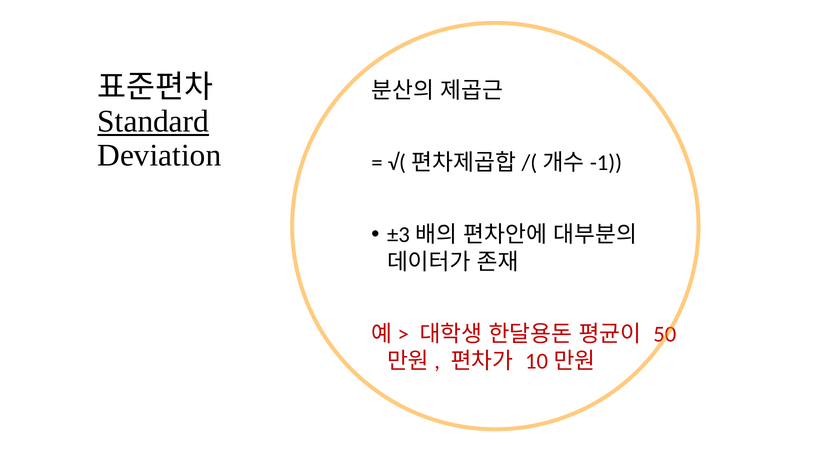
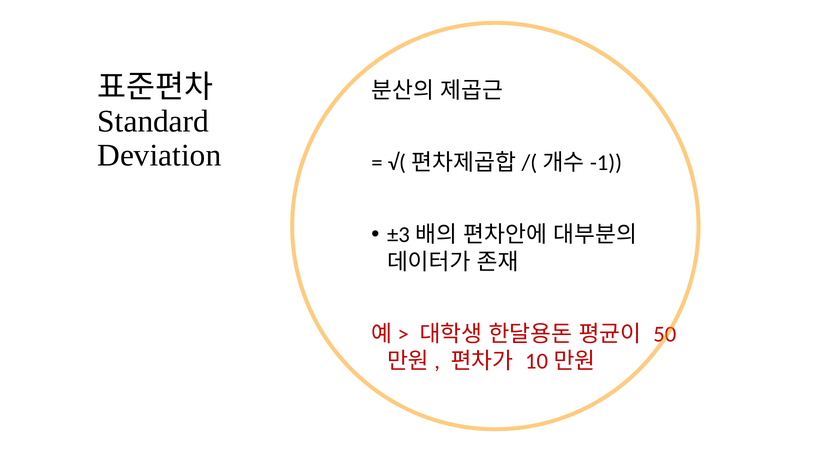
Standard underline: present -> none (153, 121)
